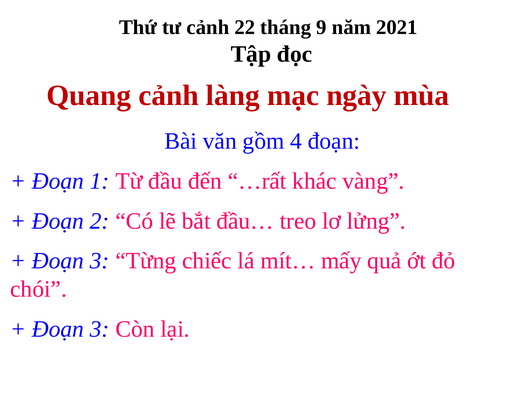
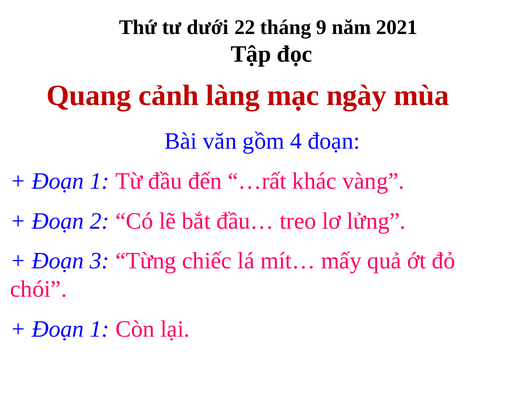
tư cảnh: cảnh -> dưới (208, 27)
3: 3 -> 1 (100, 329)
